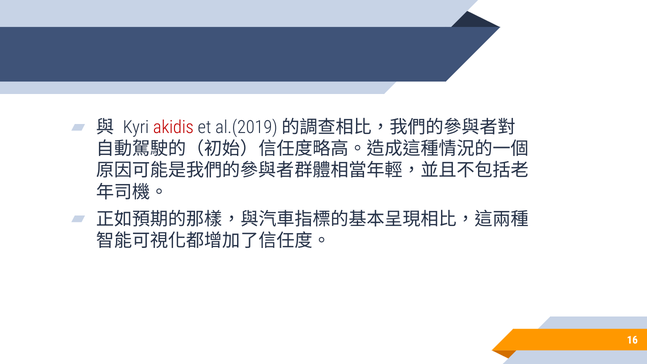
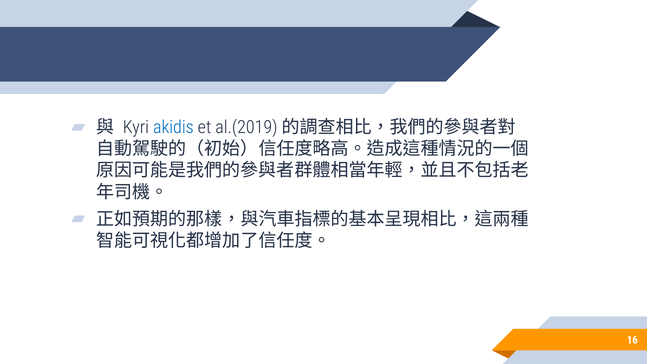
akidis colour: red -> blue (173, 127)
